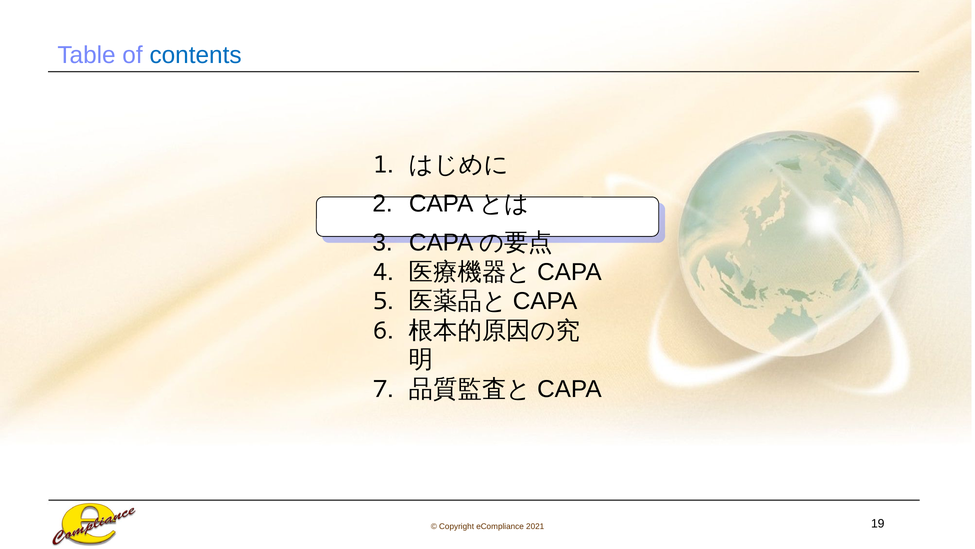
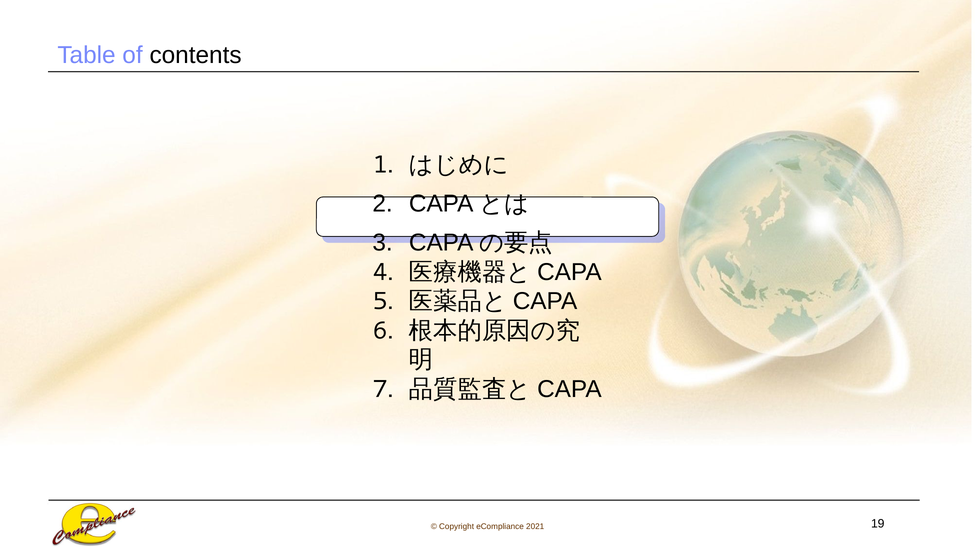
contents colour: blue -> black (196, 55)
